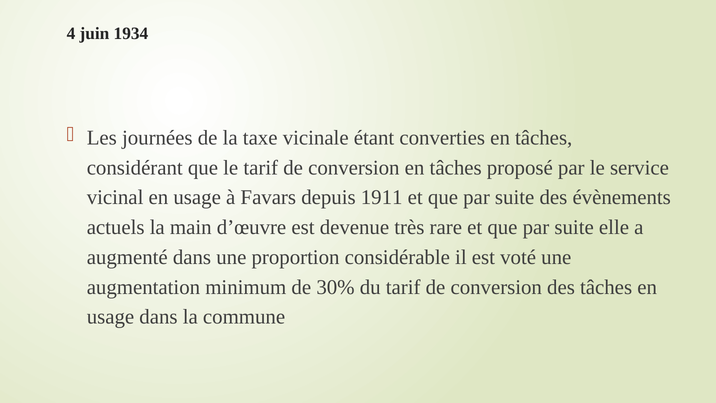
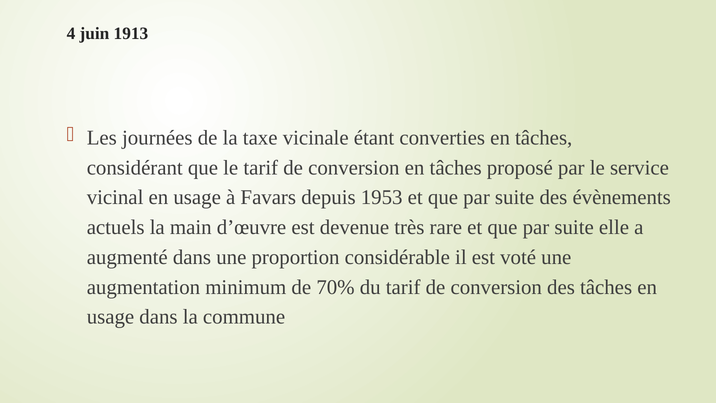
1934: 1934 -> 1913 (131, 34)
1911: 1911 -> 1953 (382, 197)
30%: 30% -> 70% (336, 287)
